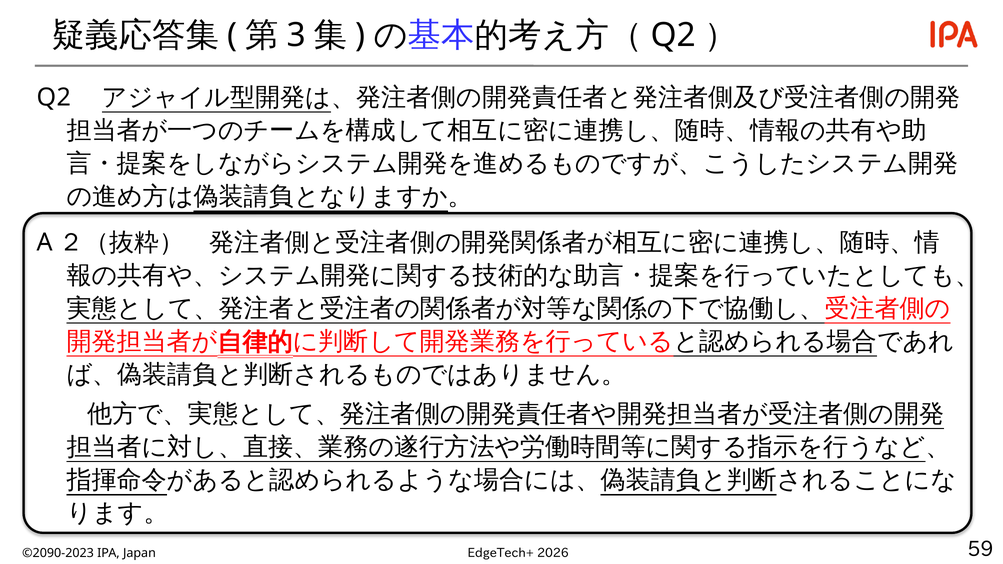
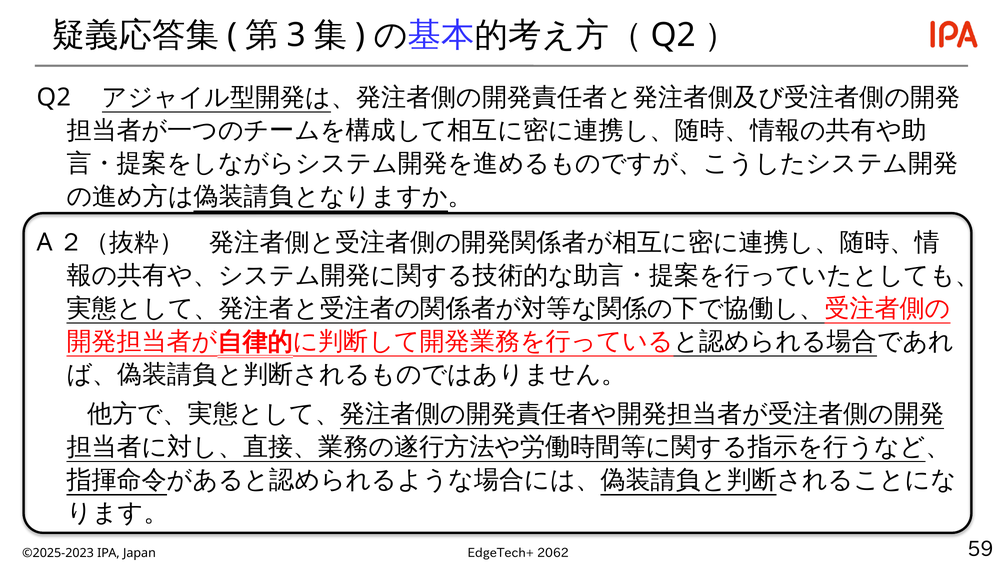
2026: 2026 -> 2062 (553, 553)
©2090-2023: ©2090-2023 -> ©2025-2023 (58, 553)
